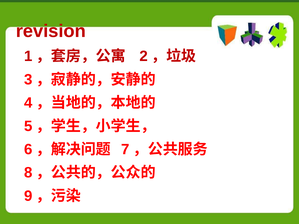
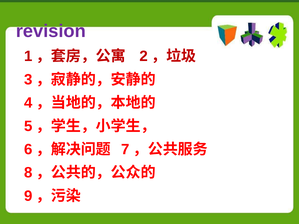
revision colour: red -> purple (51, 31)
